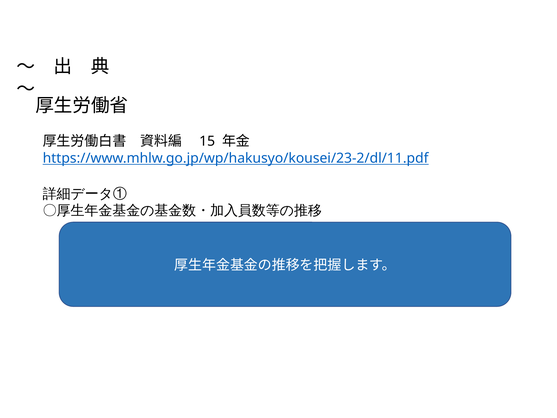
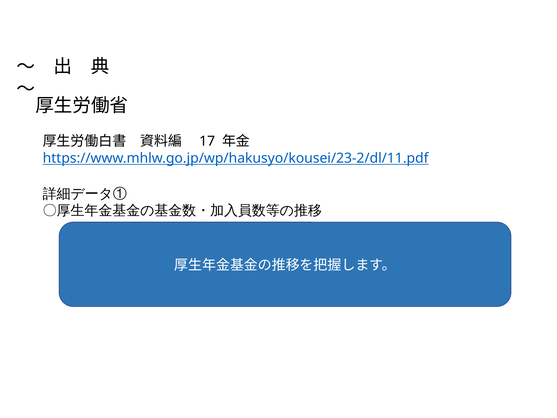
15: 15 -> 17 (207, 141)
